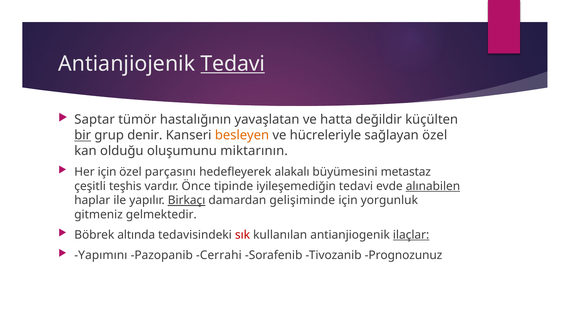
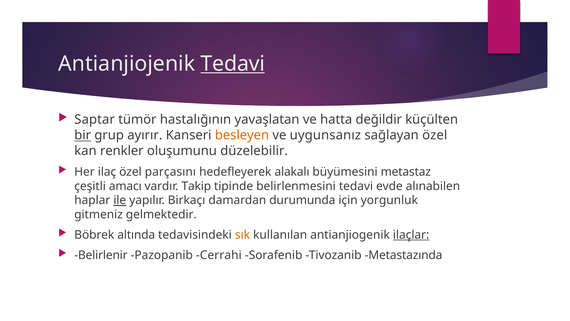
denir: denir -> ayırır (145, 135)
hücreleriyle: hücreleriyle -> uygunsanız (325, 135)
olduğu: olduğu -> renkler (122, 151)
miktarının: miktarının -> düzelebilir (254, 151)
Her için: için -> ilaç (107, 172)
teşhis: teşhis -> amacı (125, 186)
Önce: Önce -> Takip (196, 186)
iyileşemediğin: iyileşemediğin -> belirlenmesini (296, 186)
alınabilen underline: present -> none (433, 186)
ile underline: none -> present (120, 200)
Birkaçı underline: present -> none (187, 200)
gelişiminde: gelişiminde -> durumunda (302, 200)
sık colour: red -> orange (242, 235)
Yapımını: Yapımını -> Belirlenir (101, 255)
Prognozunuz: Prognozunuz -> Metastazında (404, 255)
